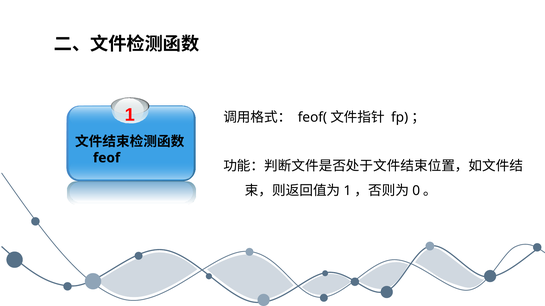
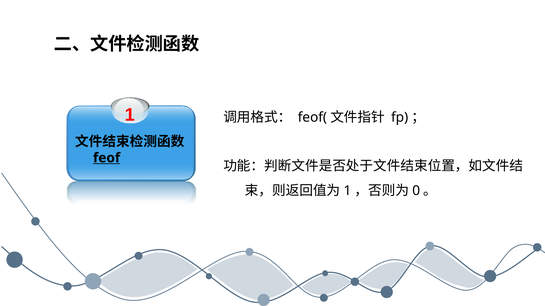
feof underline: none -> present (107, 158)
